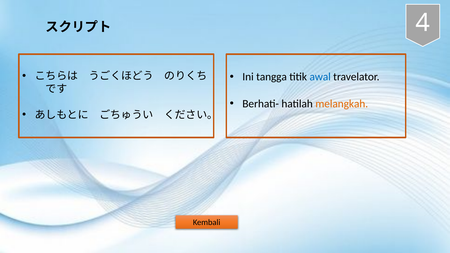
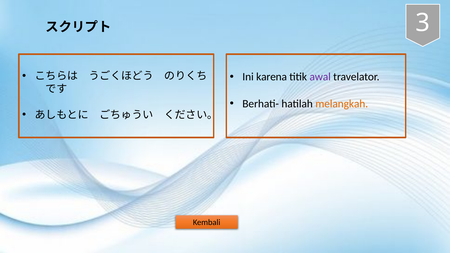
4: 4 -> 3 (423, 23)
tangga: tangga -> karena (272, 77)
awal colour: blue -> purple (320, 77)
